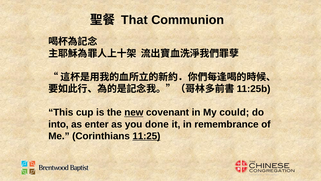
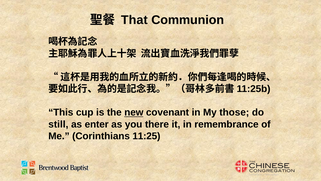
could: could -> those (234, 112)
into: into -> still (58, 124)
done: done -> there (157, 124)
11:25 underline: present -> none (146, 136)
